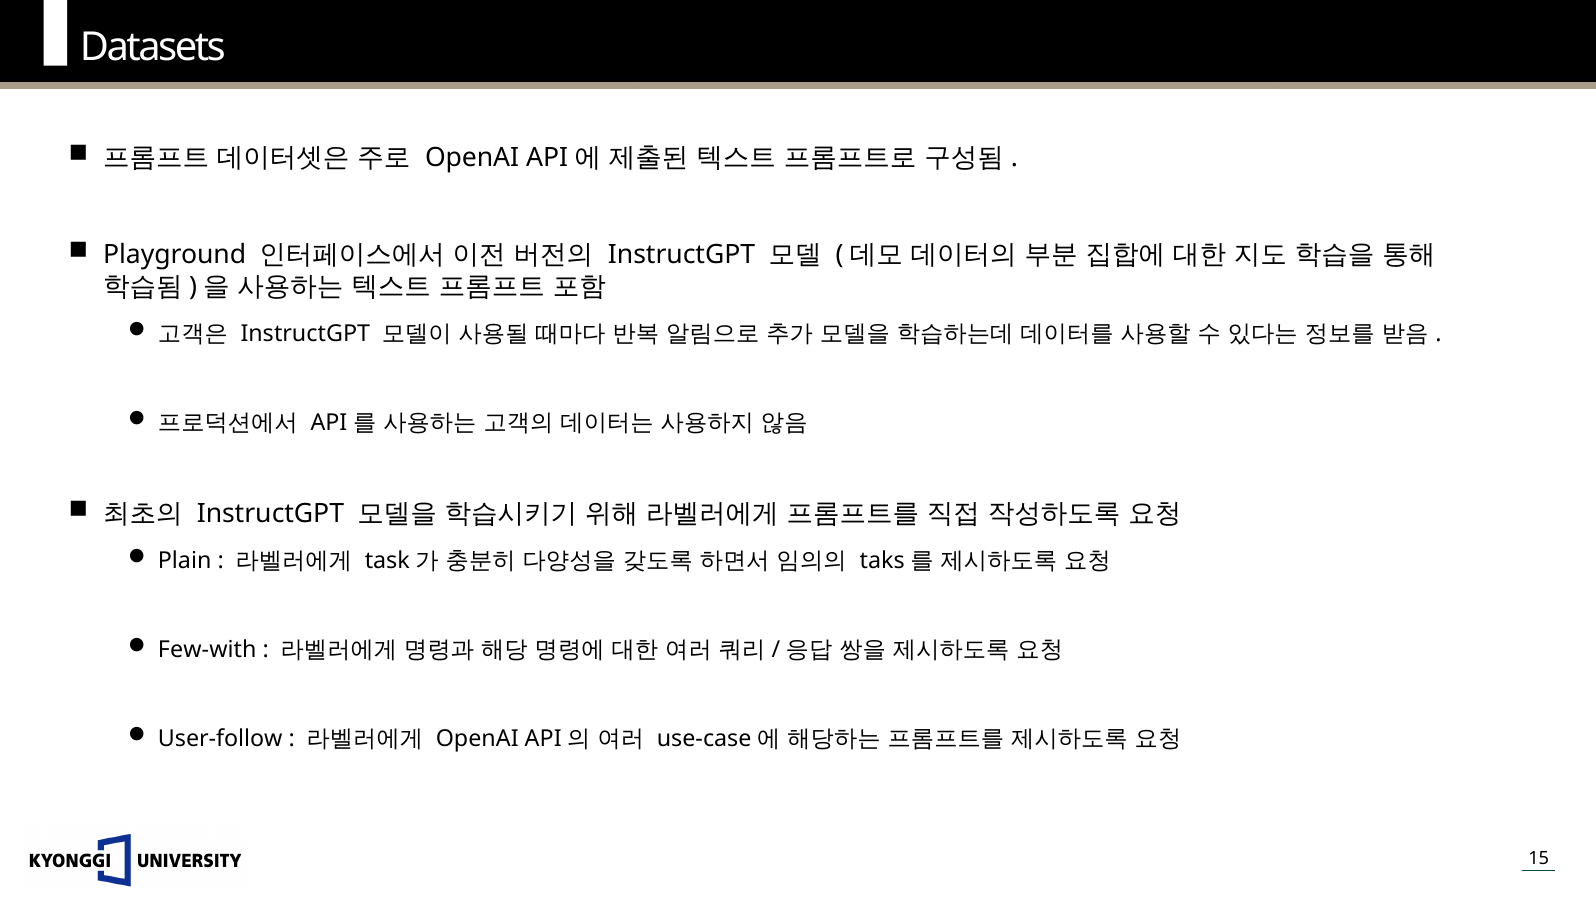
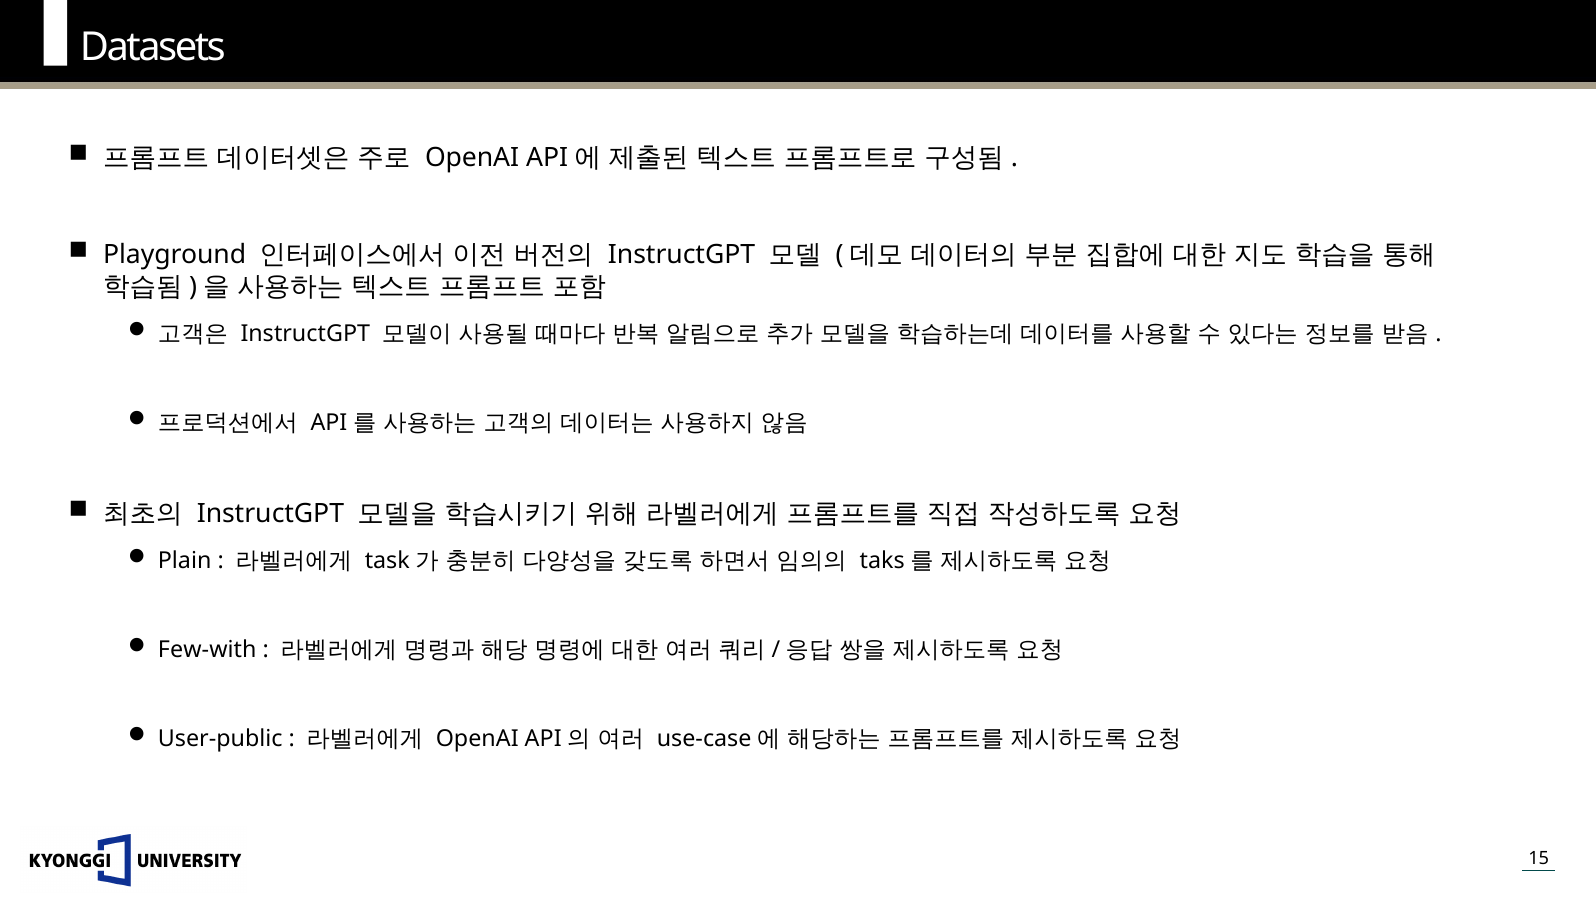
User-follow: User-follow -> User-public (220, 739)
